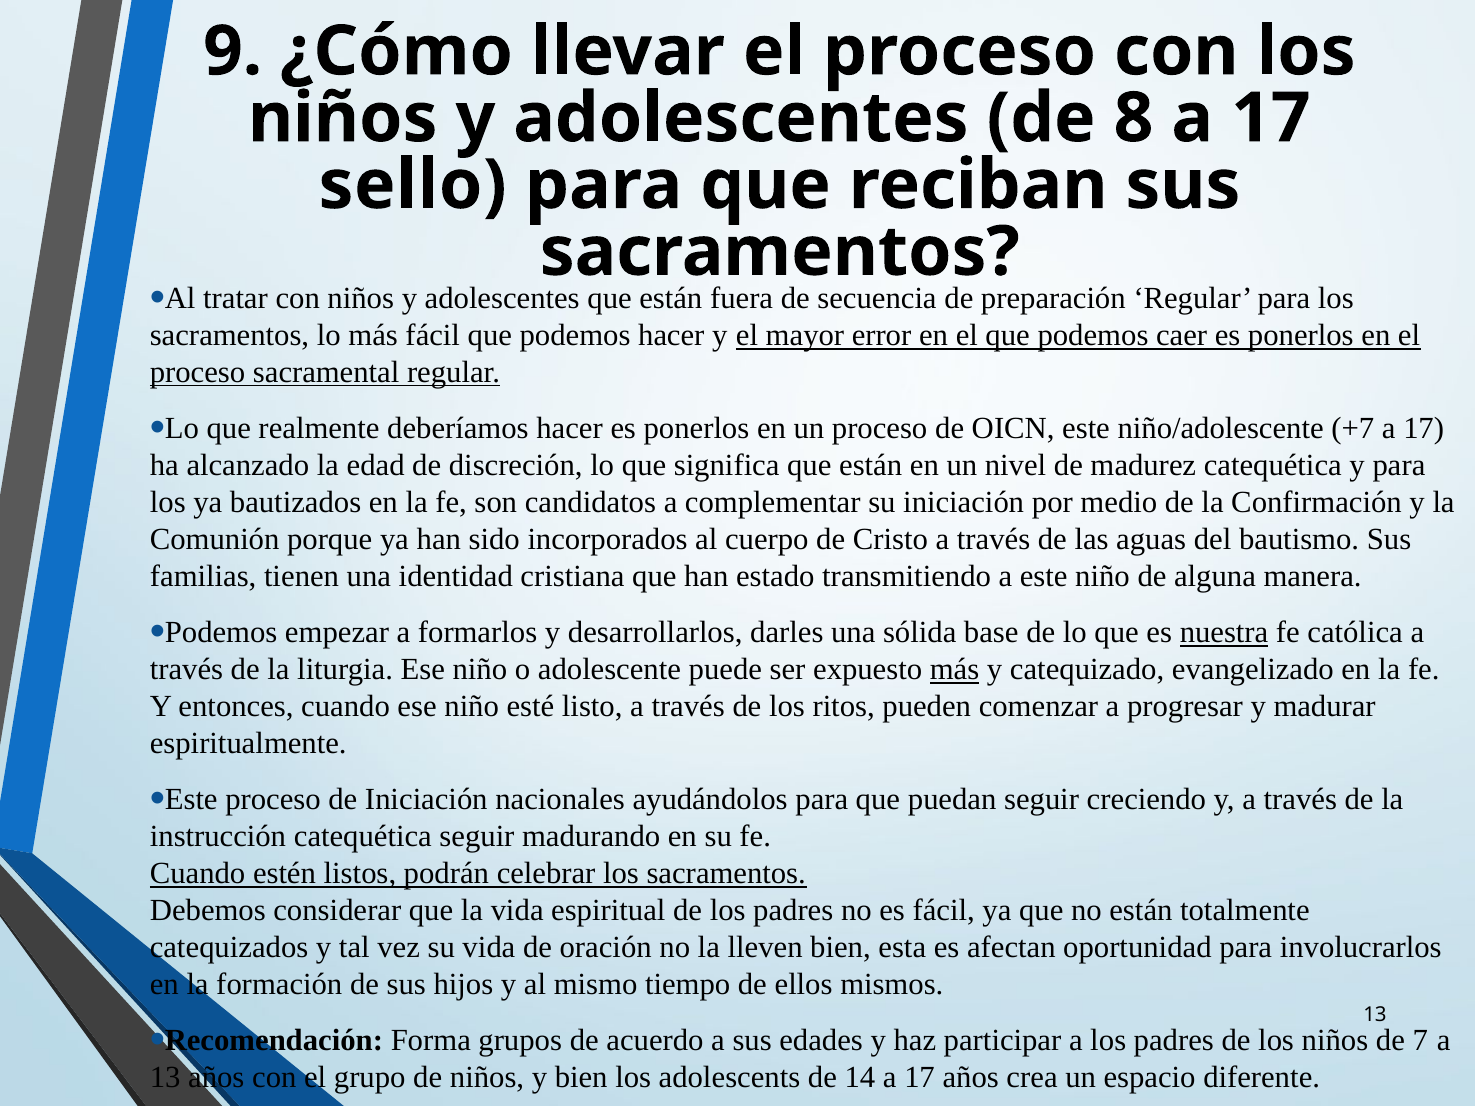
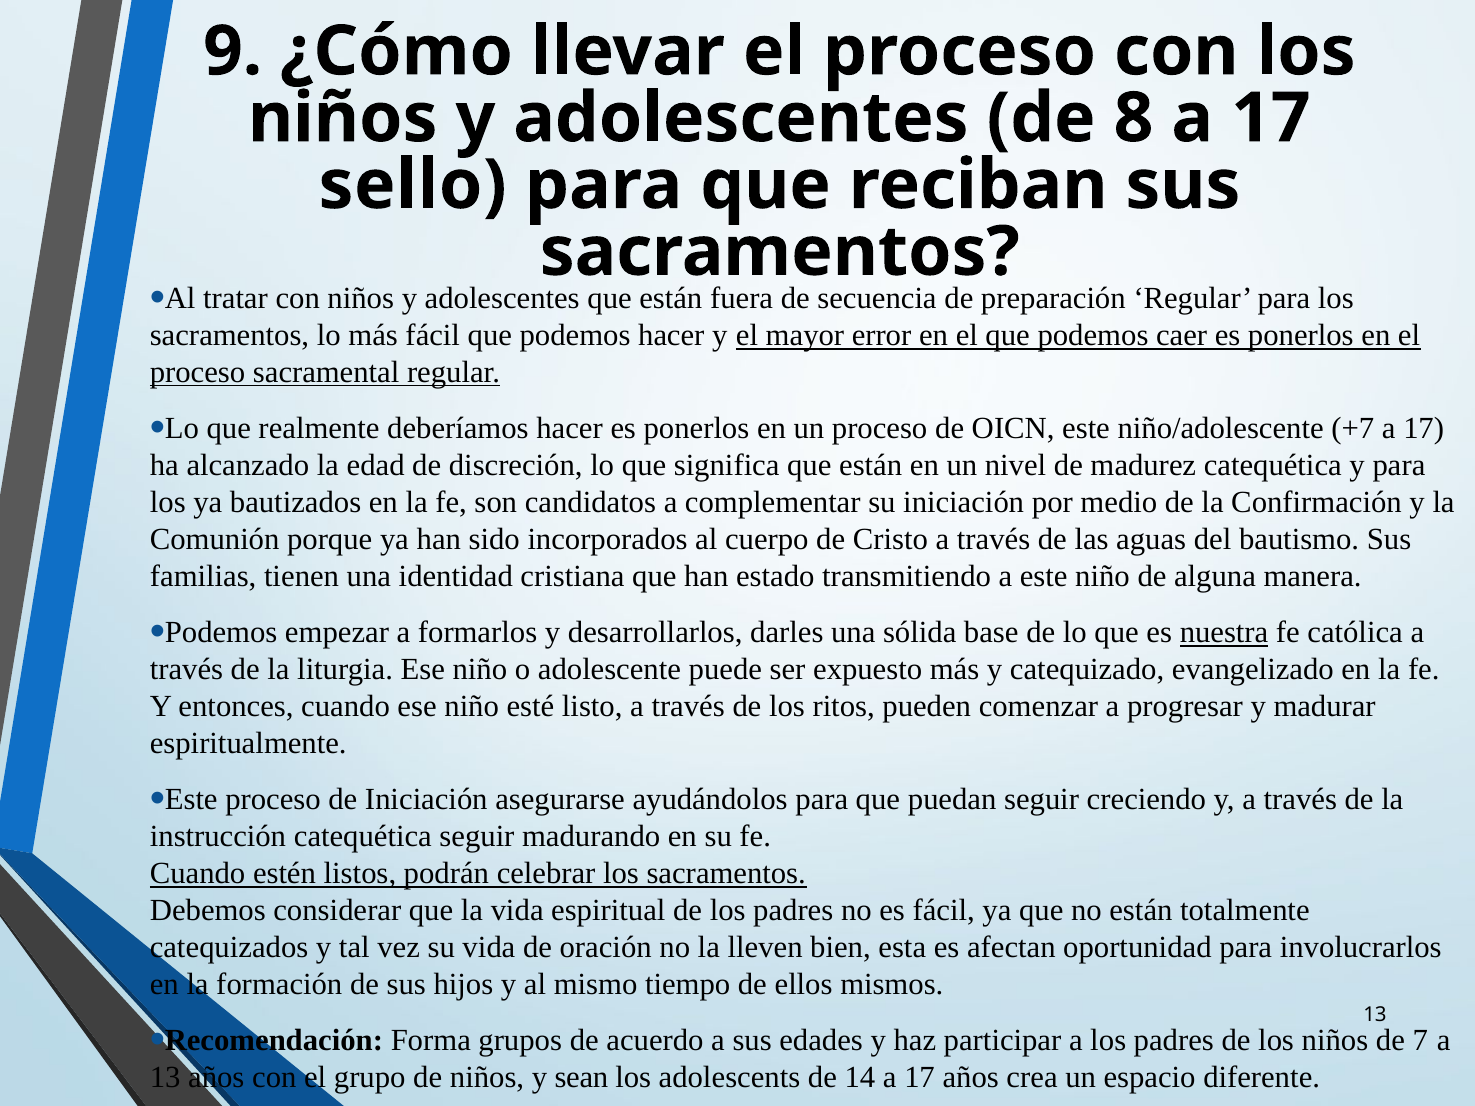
más underline: present -> none (955, 670)
nacionales: nacionales -> asegurarse (560, 800)
y bien: bien -> sean (581, 1078)
